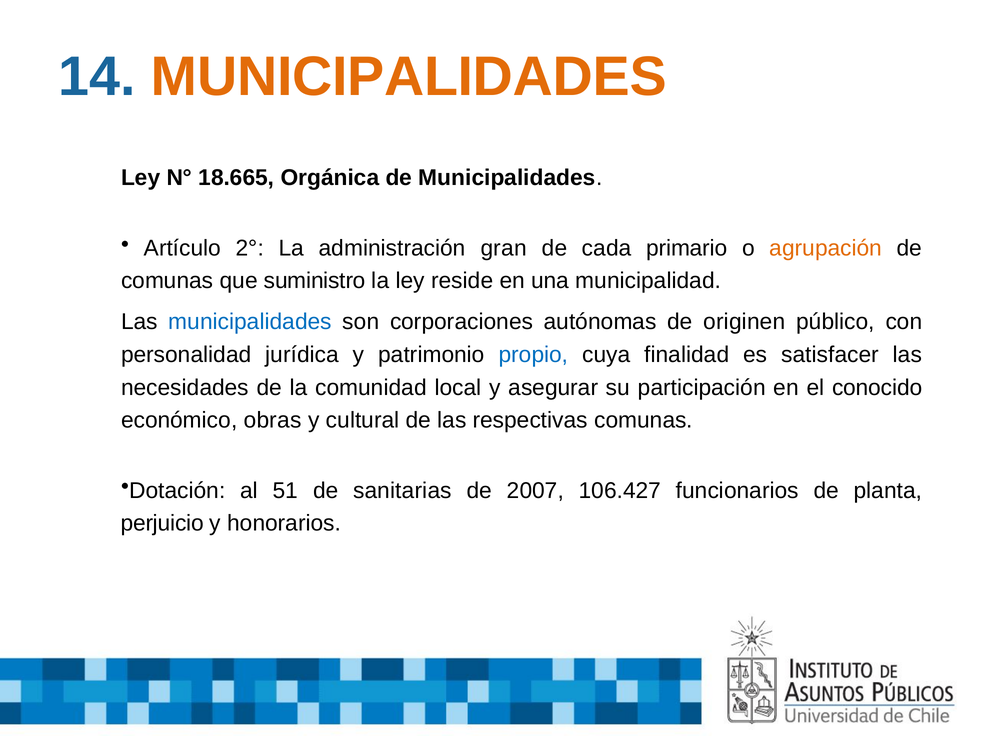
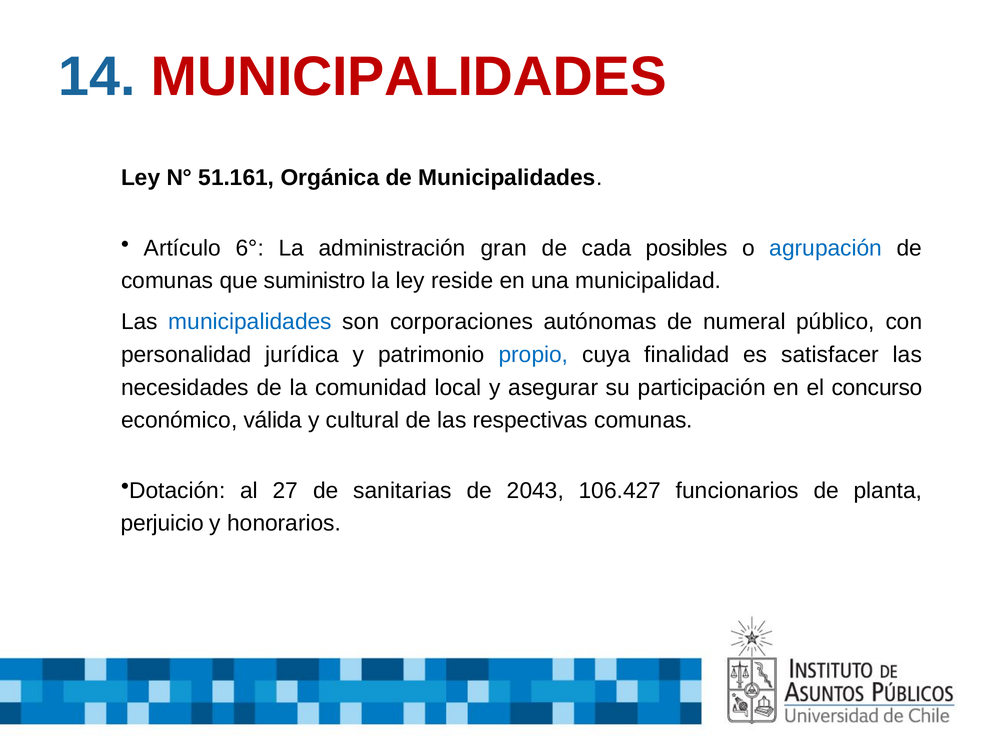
MUNICIPALIDADES colour: orange -> red (409, 77)
18.665: 18.665 -> 51.161 (236, 178)
2°: 2° -> 6° (250, 248)
primario: primario -> posibles (687, 248)
agrupación colour: orange -> blue (826, 248)
originen: originen -> numeral (744, 322)
conocido: conocido -> concurso (877, 387)
obras: obras -> válida (273, 420)
51: 51 -> 27 (285, 490)
2007: 2007 -> 2043 (535, 490)
